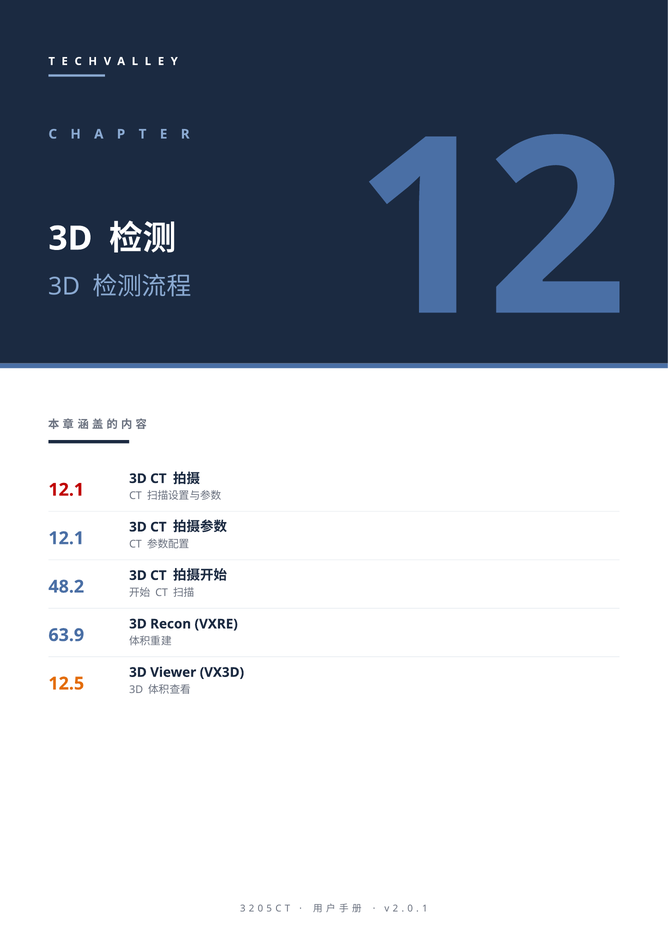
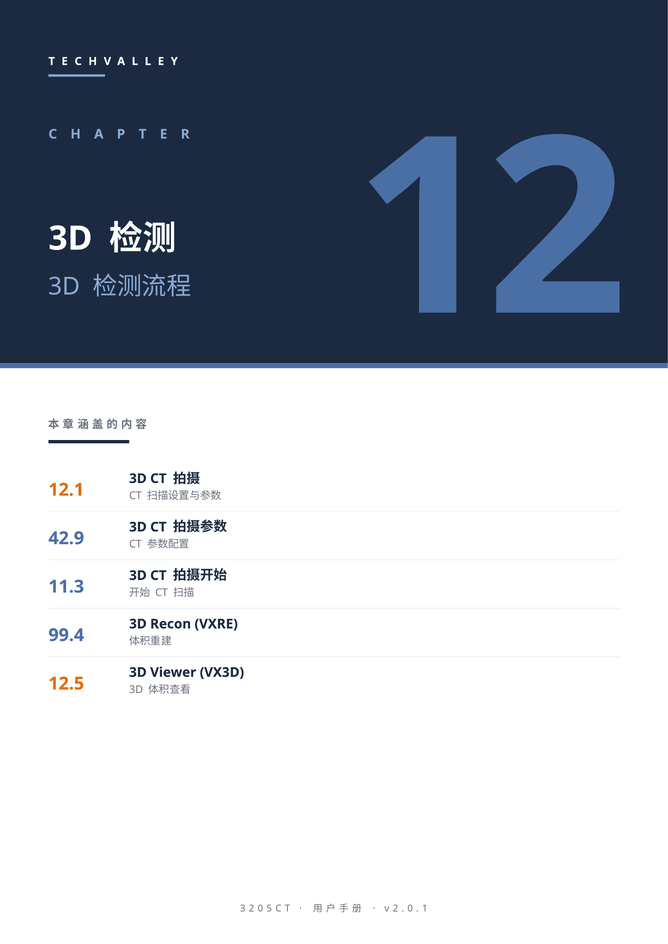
12.1 colour: red -> orange (66, 490)
12.1: 12.1 -> 42.9 (66, 538)
48.2: 48.2 -> 11.3 (66, 587)
63.9: 63.9 -> 99.4 (66, 635)
